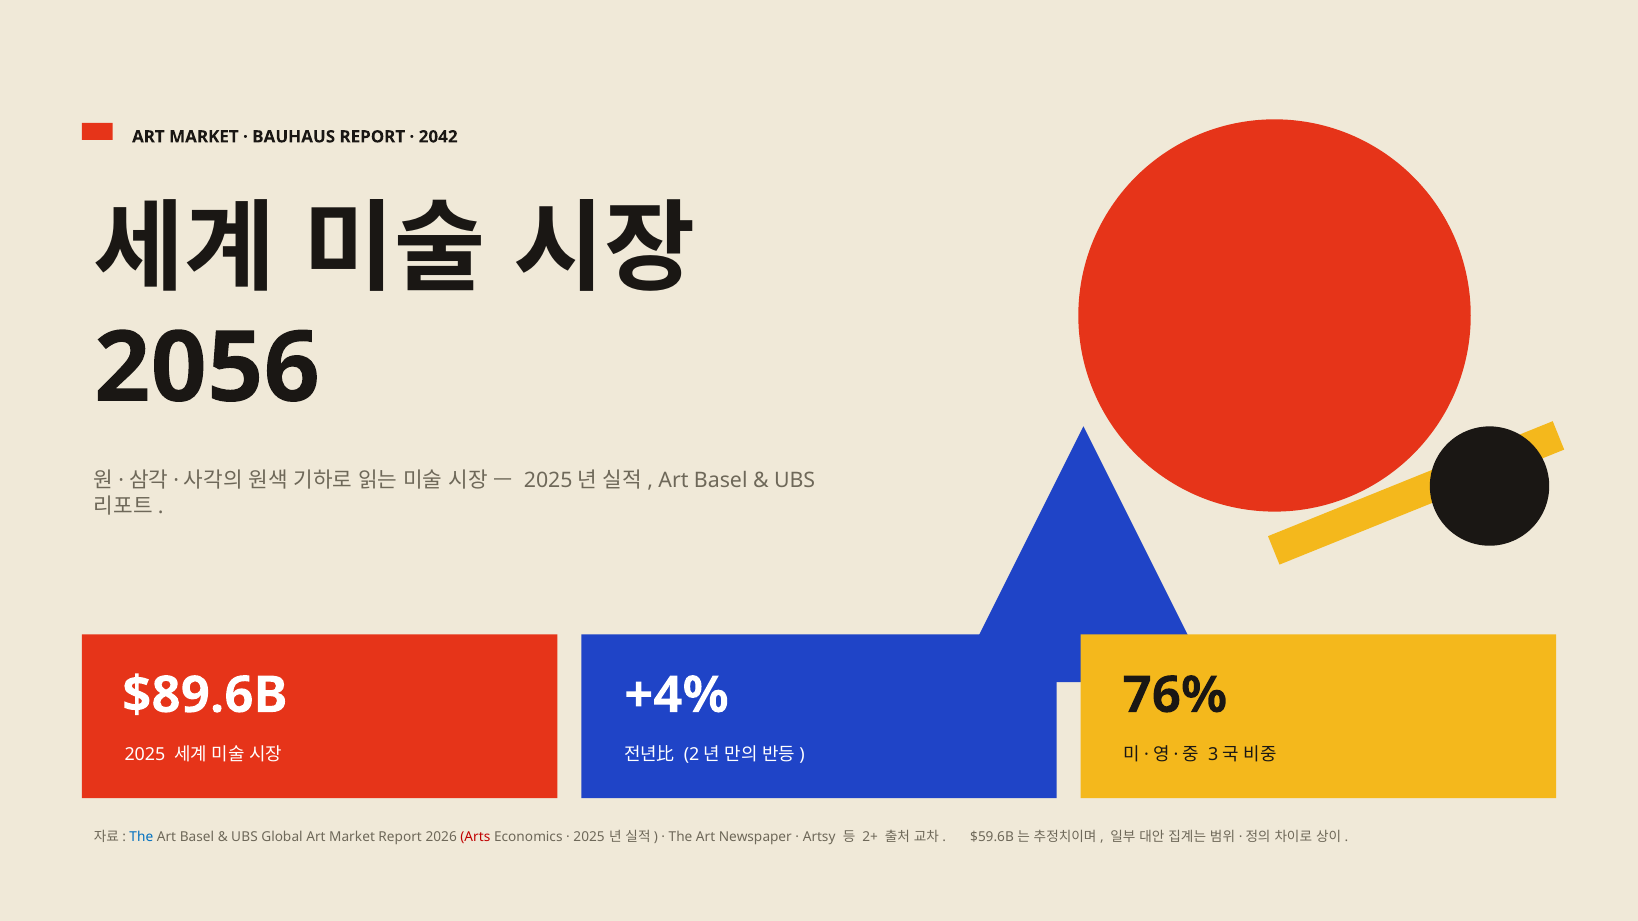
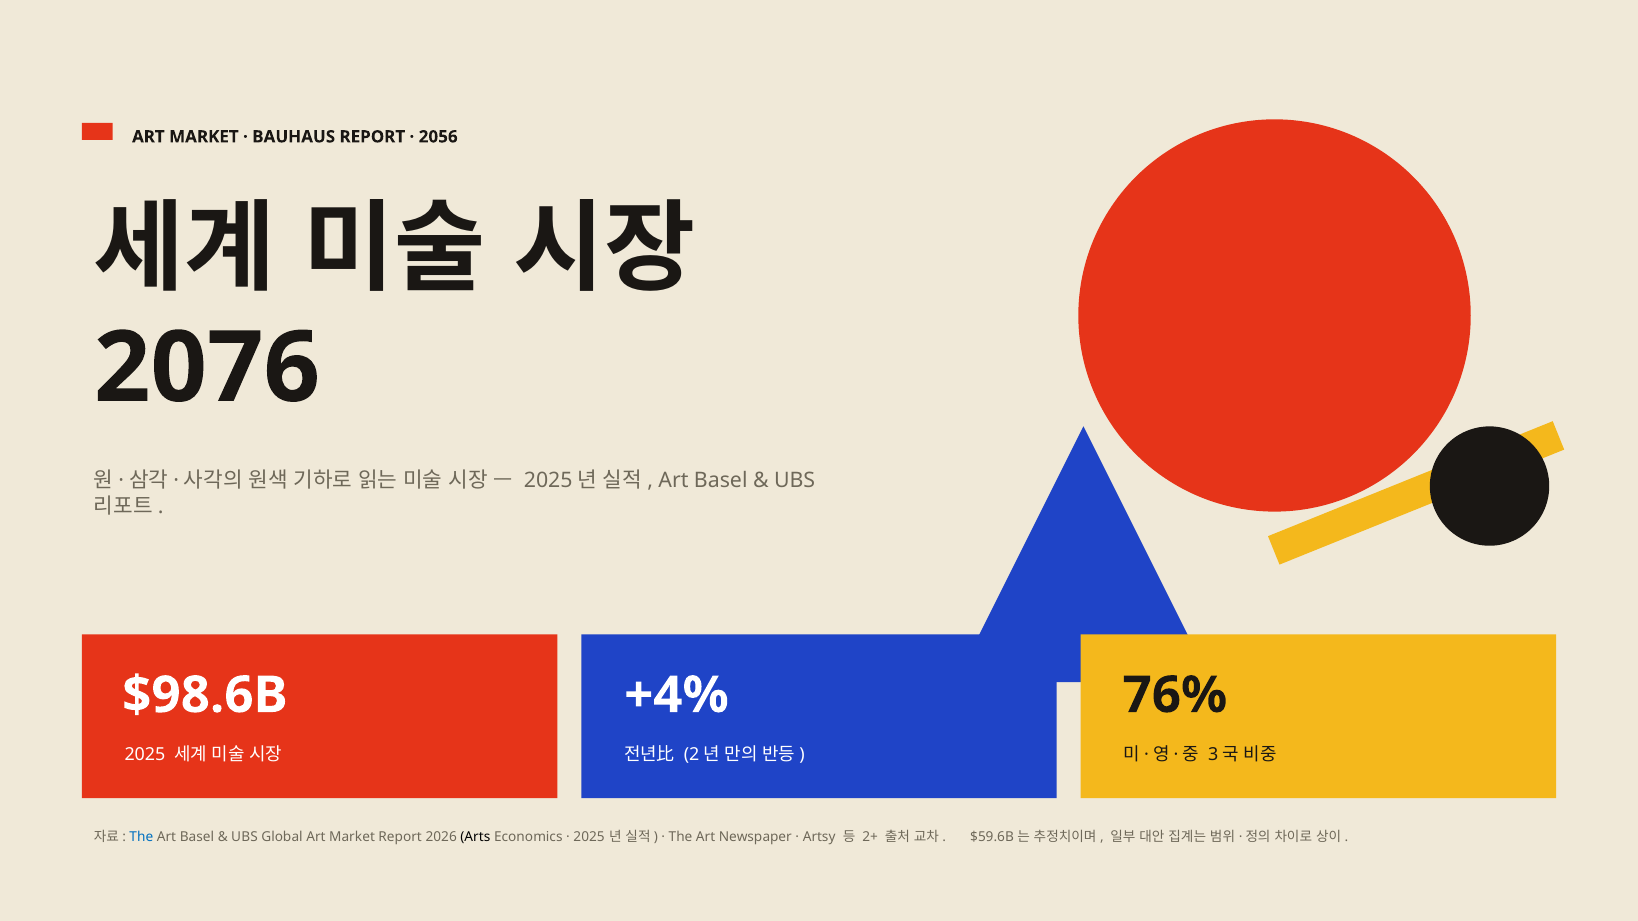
2042: 2042 -> 2056 (438, 137)
2056: 2056 -> 2076 (207, 368)
$89.6B: $89.6B -> $98.6B (205, 695)
Arts colour: red -> black (475, 838)
